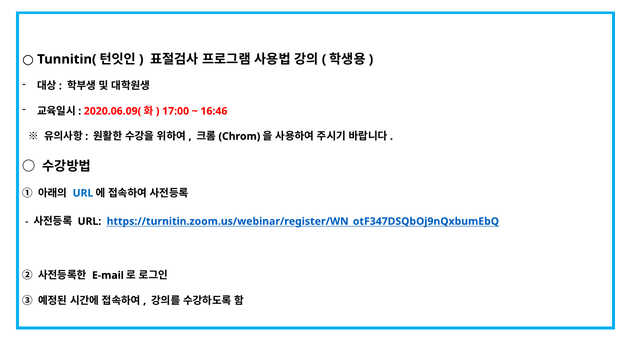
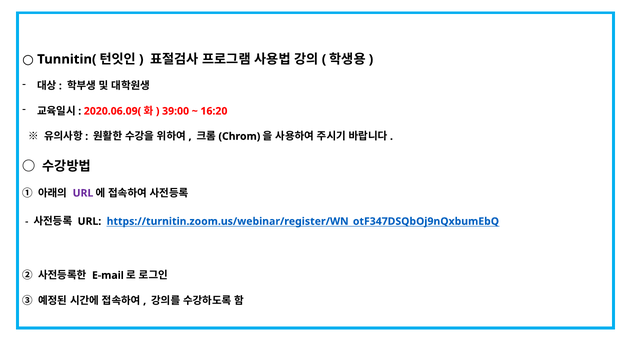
17:00: 17:00 -> 39:00 (176, 111)
16:46: 16:46 -> 16:20 (214, 111)
URL colour: blue -> purple (83, 193)
